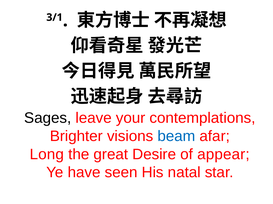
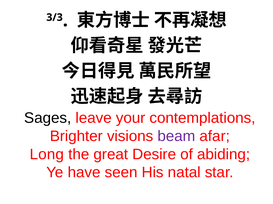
3/1: 3/1 -> 3/3 (55, 17)
beam colour: blue -> purple (176, 137)
appear: appear -> abiding (224, 155)
